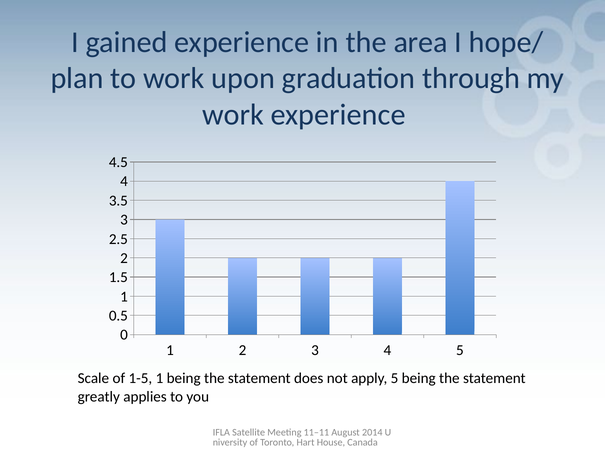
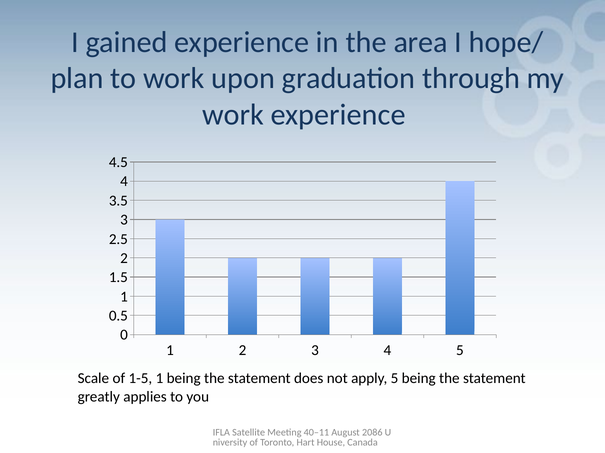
11–11: 11–11 -> 40–11 (316, 433)
2014: 2014 -> 2086 (372, 433)
